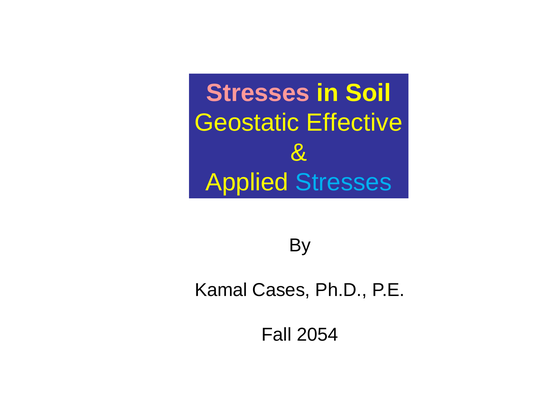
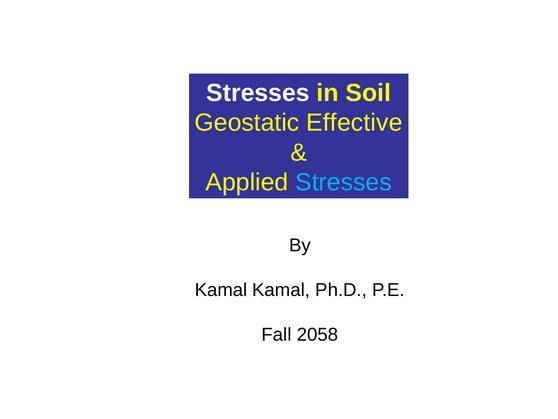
Stresses colour: pink -> white (258, 93)
Kamal Cases: Cases -> Kamal (281, 290)
2054: 2054 -> 2058 (317, 334)
